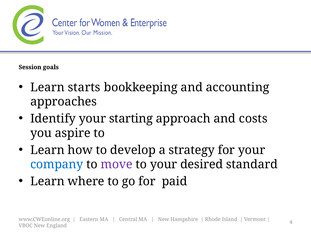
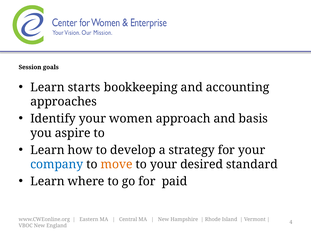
starting: starting -> women (131, 119)
costs: costs -> basis (253, 119)
move colour: purple -> orange (117, 165)
